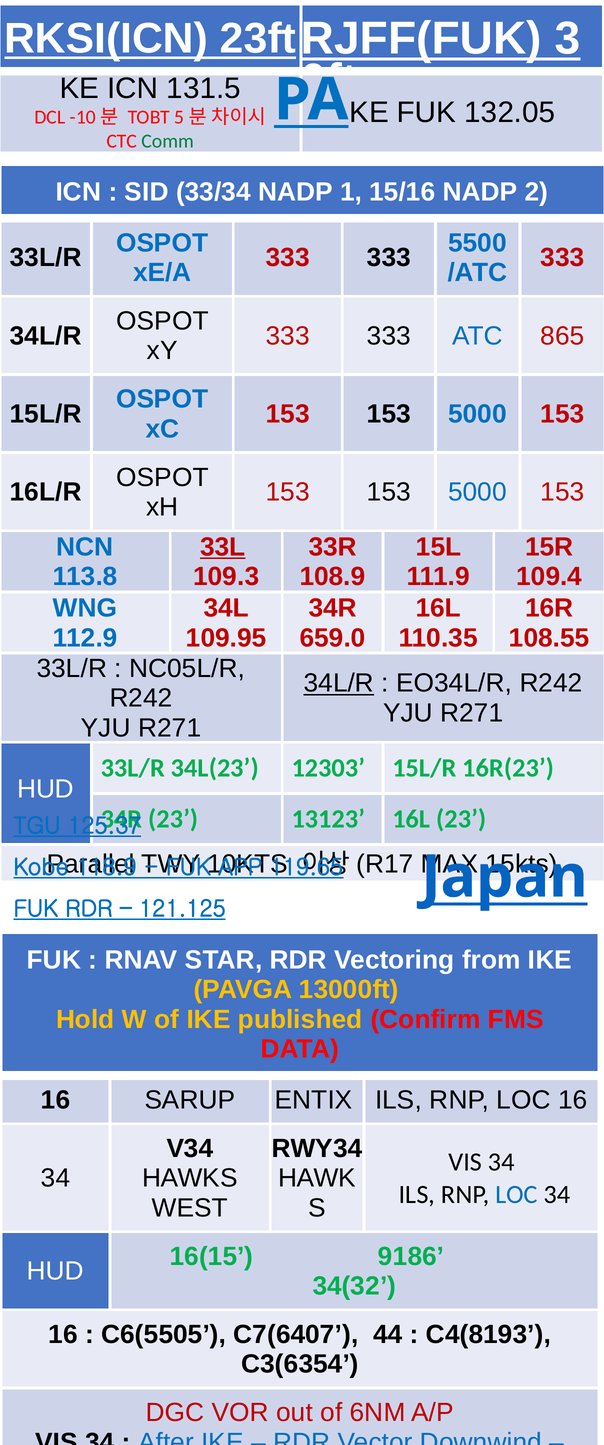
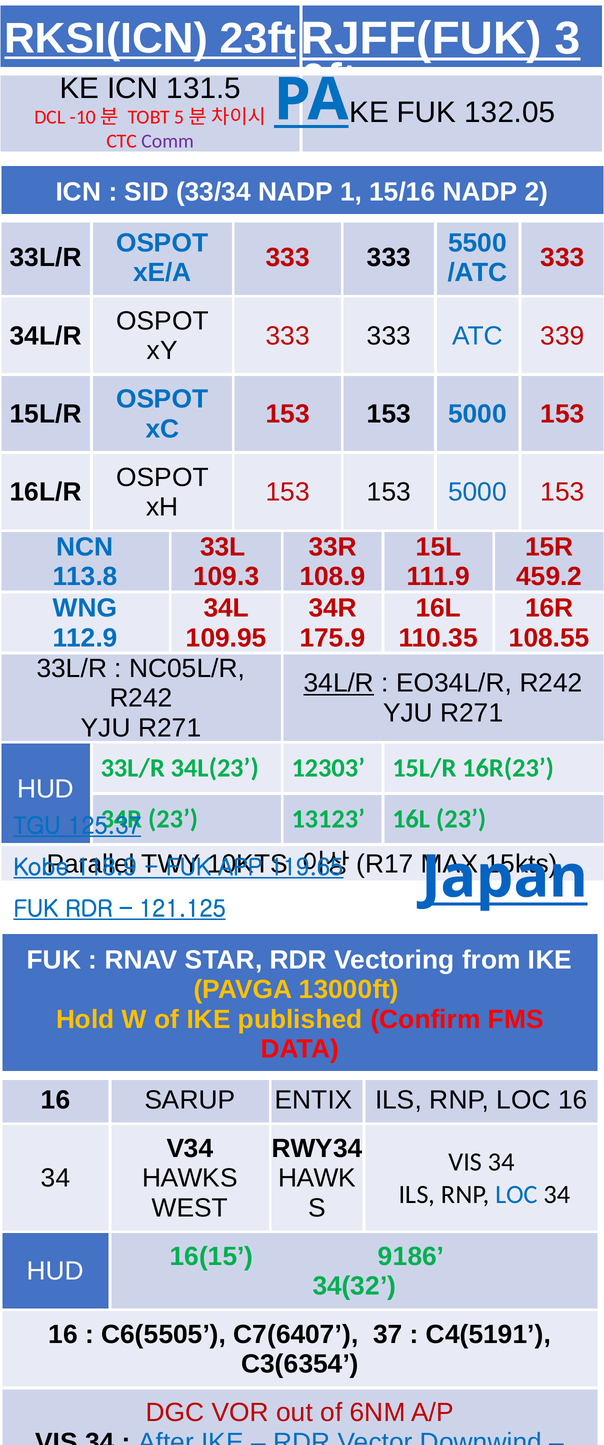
Comm colour: green -> purple (168, 141)
865: 865 -> 339 (562, 336)
33L underline: present -> none (223, 547)
109.4: 109.4 -> 459.2 (549, 577)
659.0: 659.0 -> 175.9 (333, 638)
44: 44 -> 37 (388, 1335)
C4(8193: C4(8193 -> C4(5191 (488, 1335)
